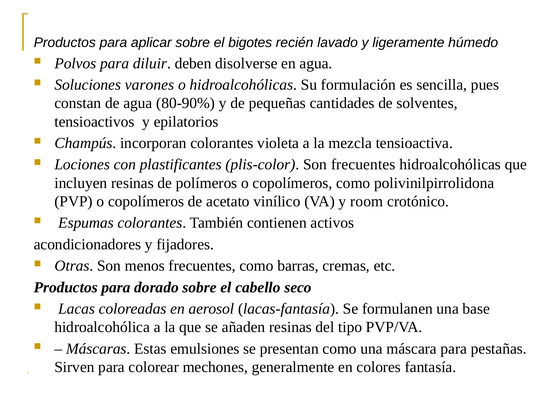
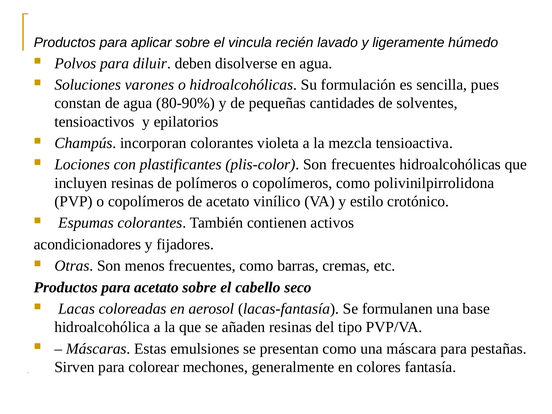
bigotes: bigotes -> vincula (250, 43)
room: room -> estilo (367, 201)
para dorado: dorado -> acetato (157, 287)
